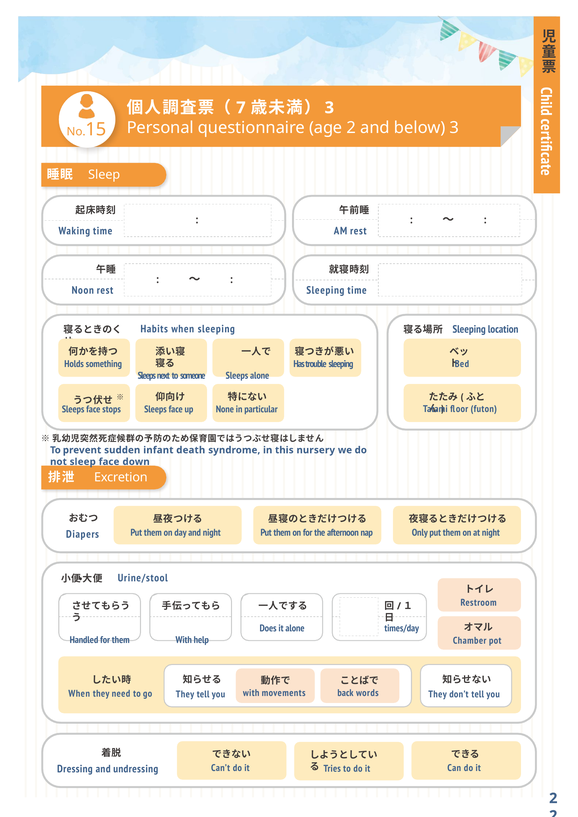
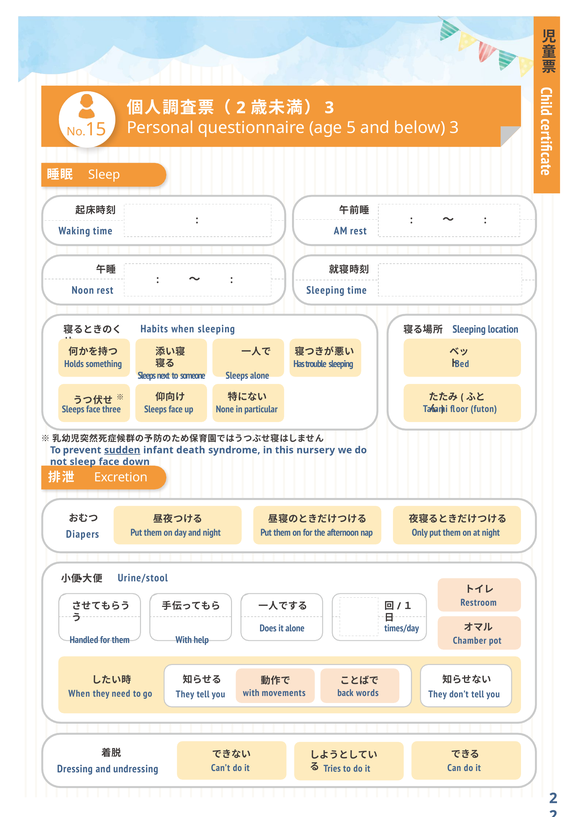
7: 7 -> 2 (241, 108)
age 2: 2 -> 5 (351, 128)
stops: stops -> three (112, 410)
sudden underline: none -> present (122, 451)
